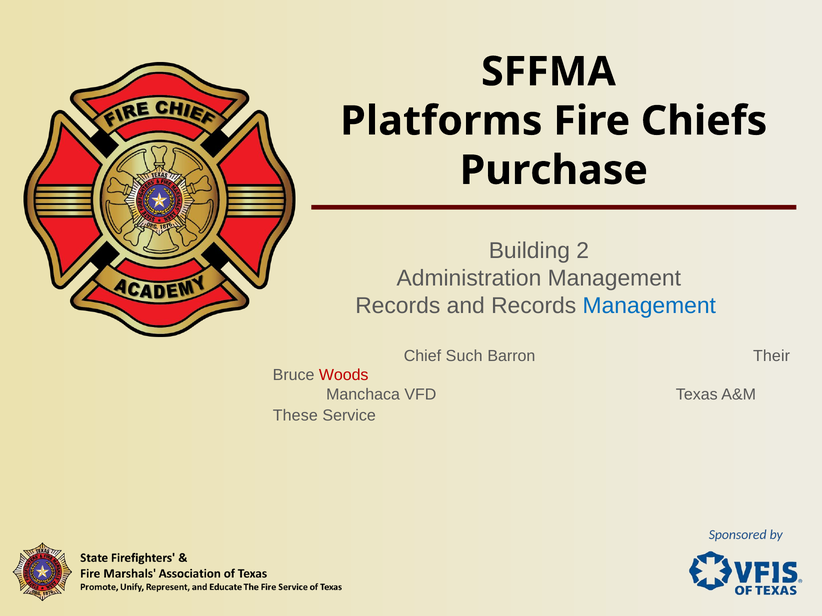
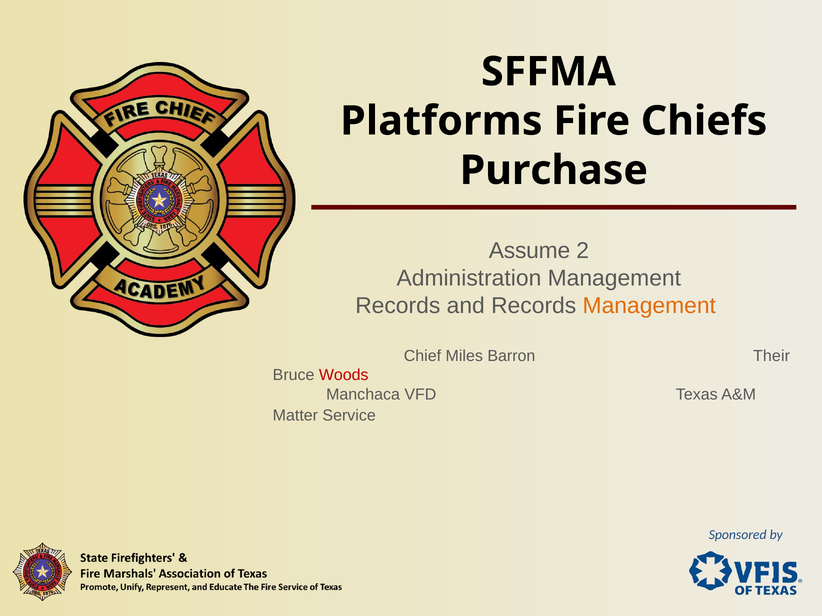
Building: Building -> Assume (530, 251)
Management colour: blue -> orange (649, 306)
Such: Such -> Miles (464, 356)
These: These -> Matter (295, 416)
